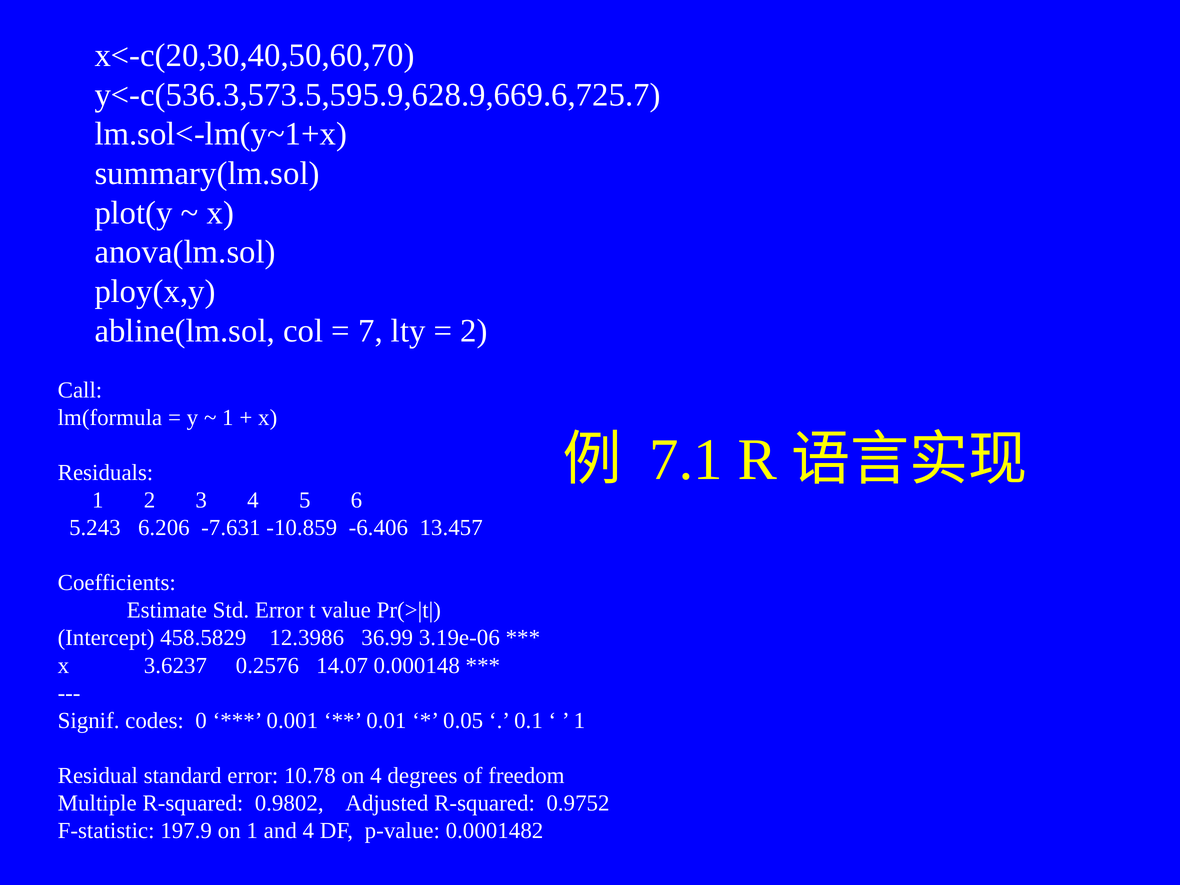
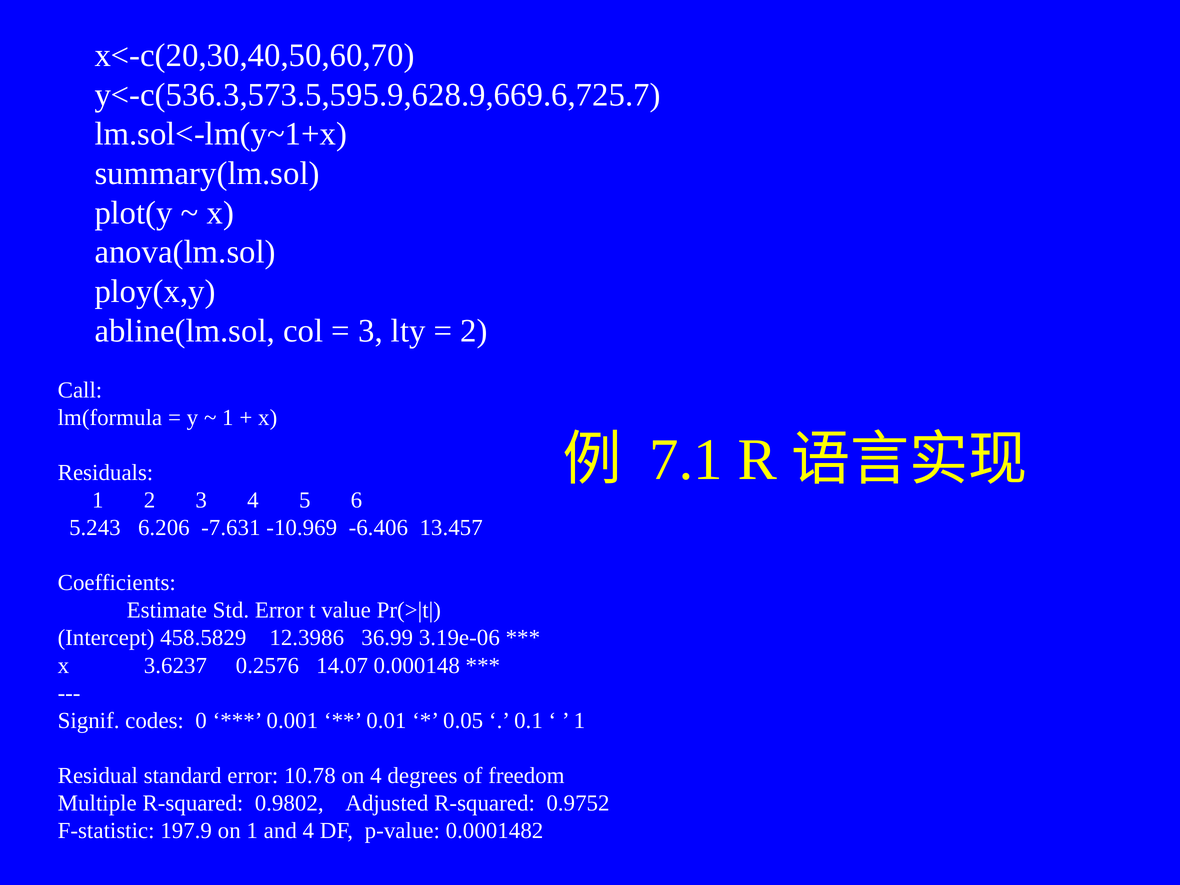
7: 7 -> 3 (370, 331)
-10.859: -10.859 -> -10.969 (302, 528)
